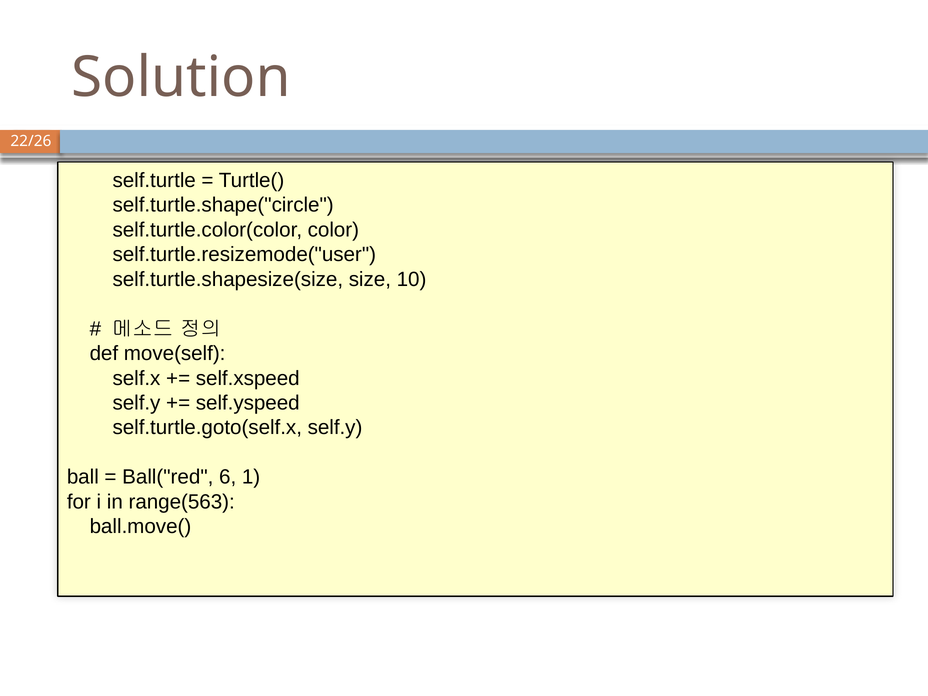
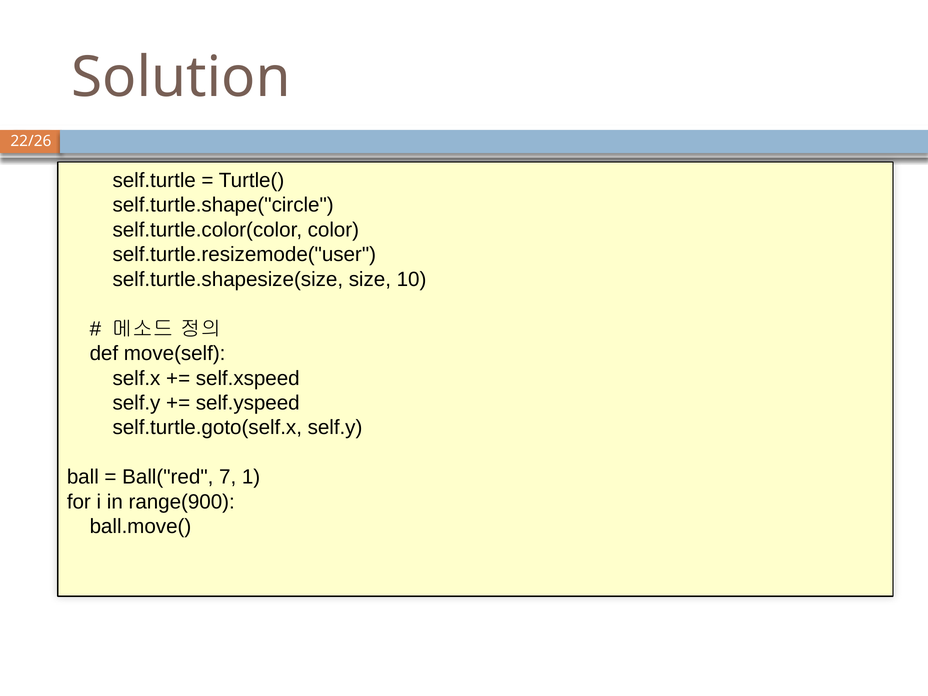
6: 6 -> 7 (228, 477)
range(563: range(563 -> range(900 (182, 502)
